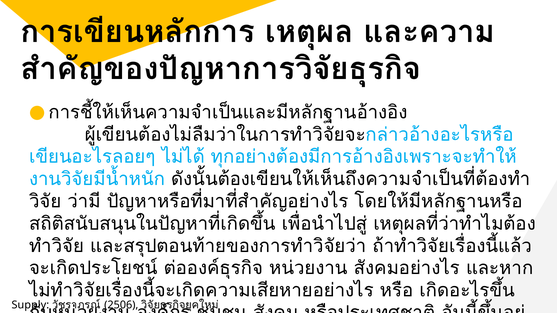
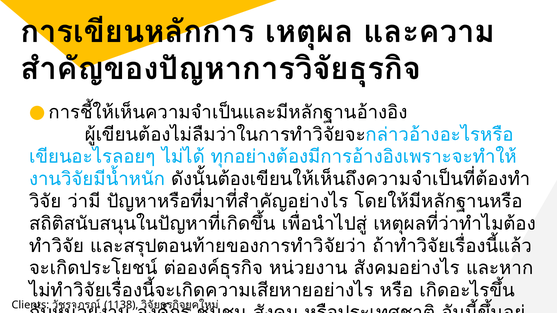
Supply: Supply -> Clients (30, 305)
2506: 2506 -> 1138 (121, 305)
